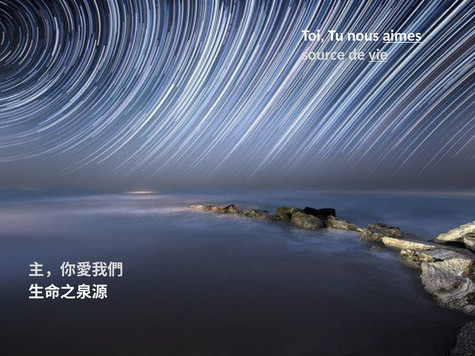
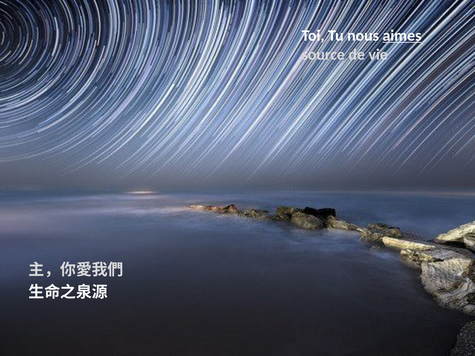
vie underline: present -> none (378, 55)
